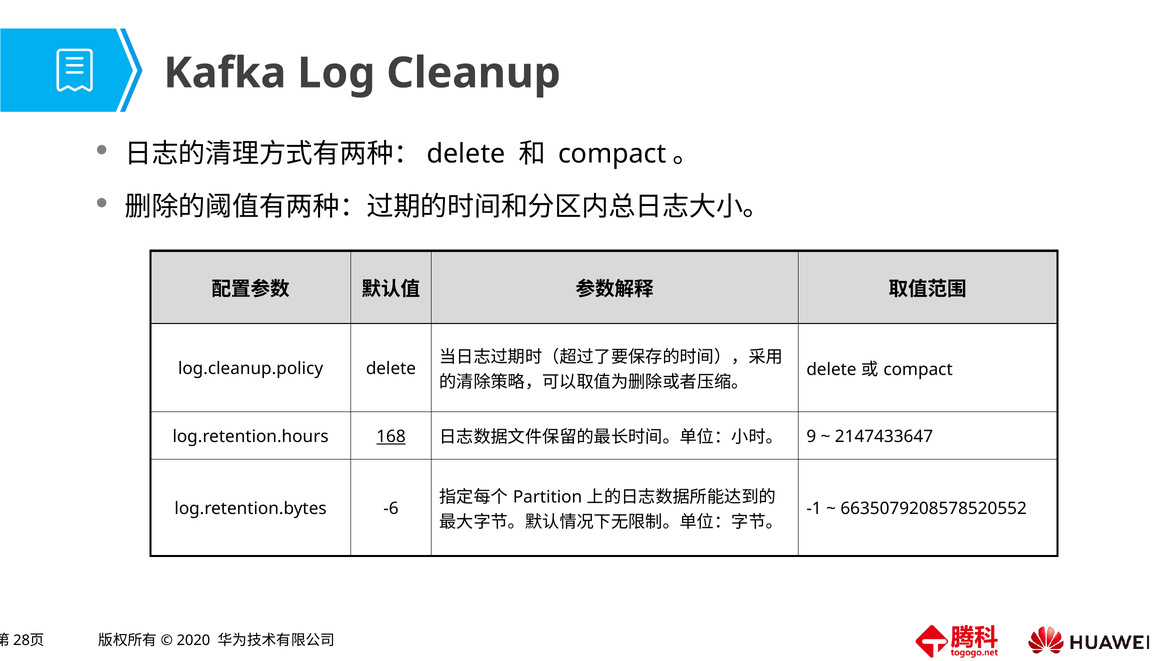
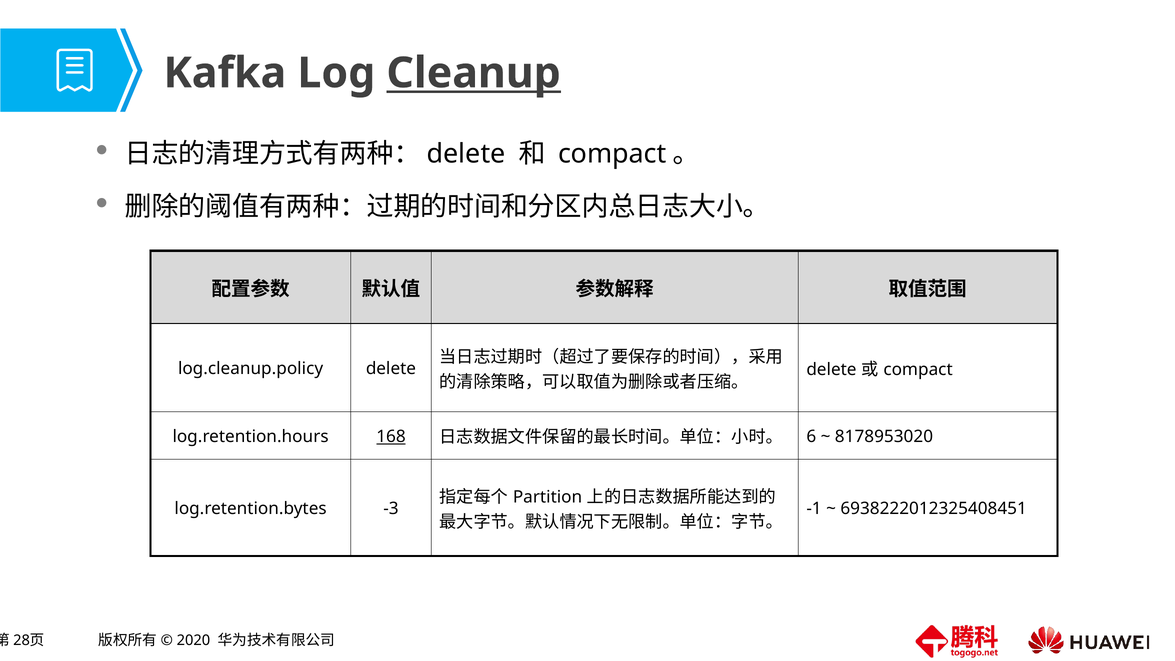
Cleanup underline: none -> present (474, 73)
9: 9 -> 6 (811, 436)
2147433647: 2147433647 -> 8178953020 (884, 436)
-6: -6 -> -3 (391, 509)
6635079208578520552: 6635079208578520552 -> 6938222012325408451 (934, 509)
